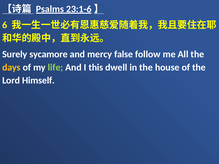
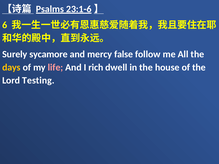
life colour: light green -> pink (55, 67)
this: this -> rich (96, 67)
Himself: Himself -> Testing (38, 80)
